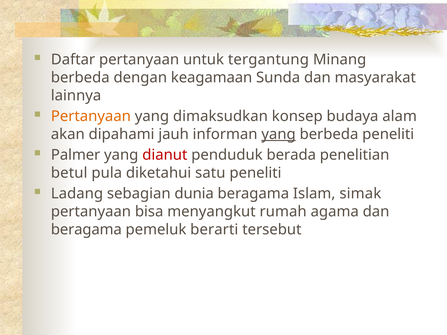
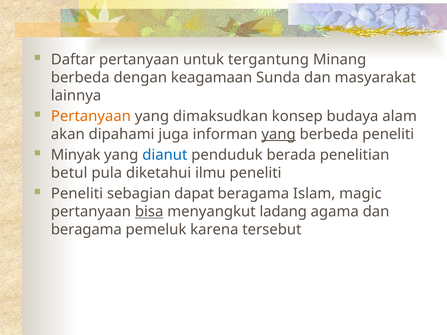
jauh: jauh -> juga (174, 134)
Palmer: Palmer -> Minyak (76, 155)
dianut colour: red -> blue (165, 155)
satu: satu -> ilmu (210, 173)
Ladang: Ladang -> Peneliti (77, 194)
dunia: dunia -> dapat (194, 194)
simak: simak -> magic (360, 194)
bisa underline: none -> present (149, 212)
rumah: rumah -> ladang (283, 212)
berarti: berarti -> karena (214, 230)
